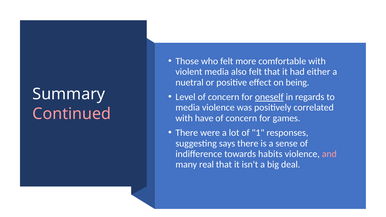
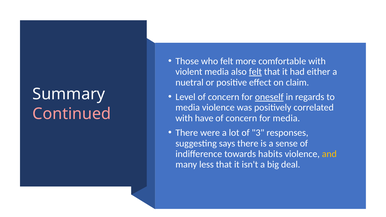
felt underline: none -> present (255, 72)
being: being -> claim (297, 82)
for games: games -> media (286, 118)
1: 1 -> 3 (258, 133)
and colour: pink -> yellow (329, 154)
real: real -> less (206, 165)
